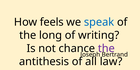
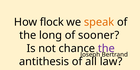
feels: feels -> flock (52, 22)
speak colour: blue -> orange (99, 22)
writing: writing -> sooner (99, 35)
